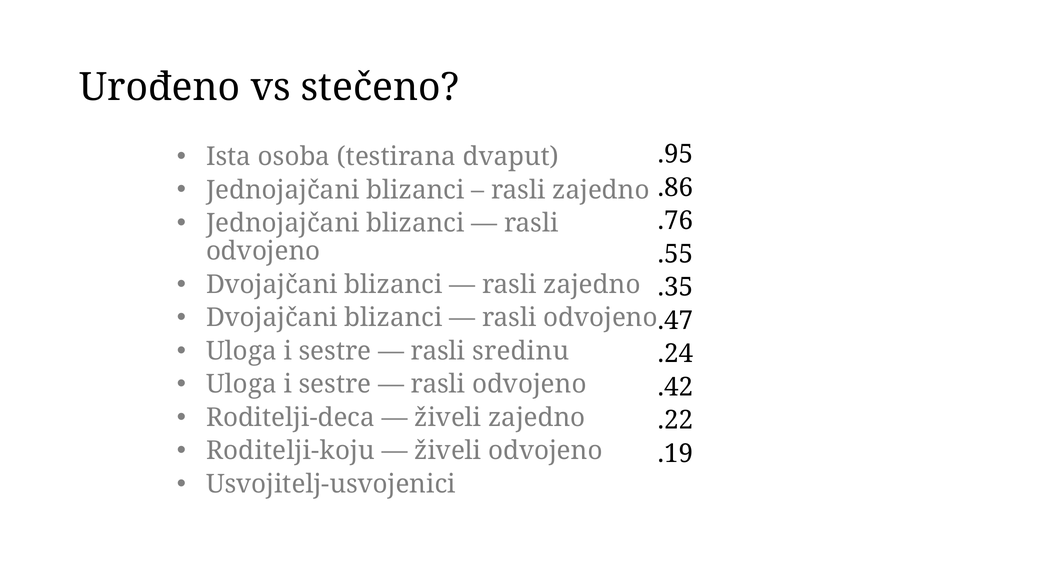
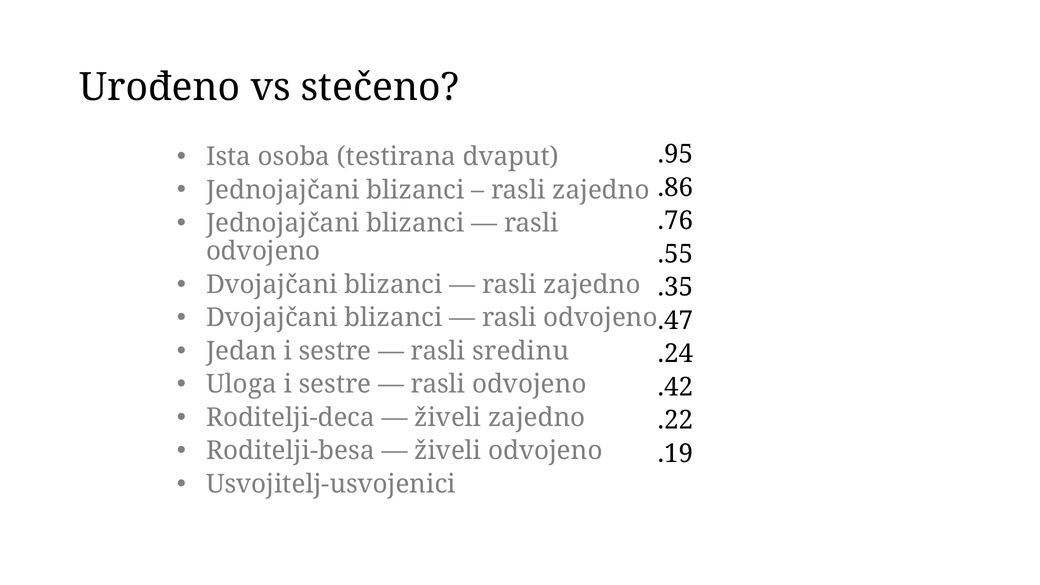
Uloga: Uloga -> Jedan (241, 351)
Roditelji-koju: Roditelji-koju -> Roditelji-besa (290, 451)
